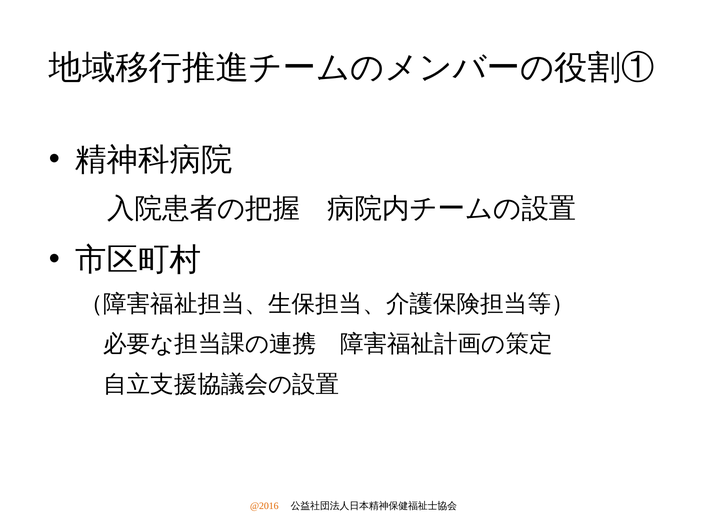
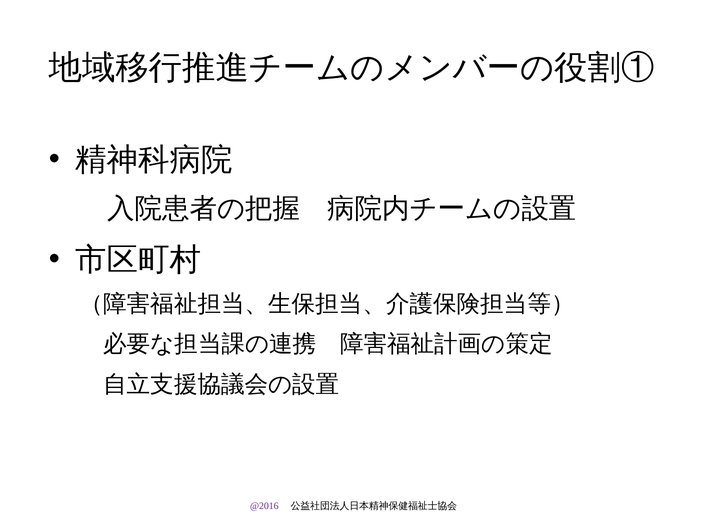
@2016 colour: orange -> purple (264, 506)
